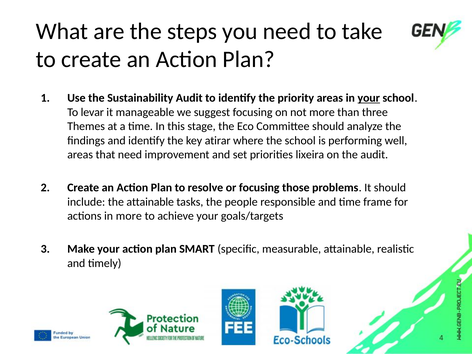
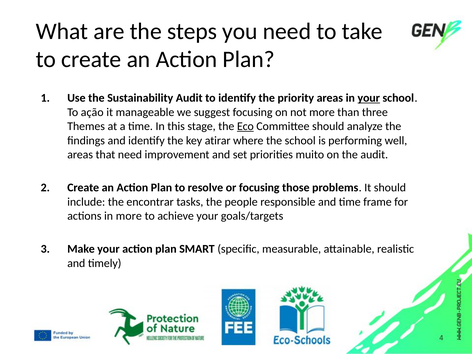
levar: levar -> ação (92, 112)
Eco underline: none -> present (245, 126)
lixeira: lixeira -> muito (310, 155)
the attainable: attainable -> encontrar (150, 202)
